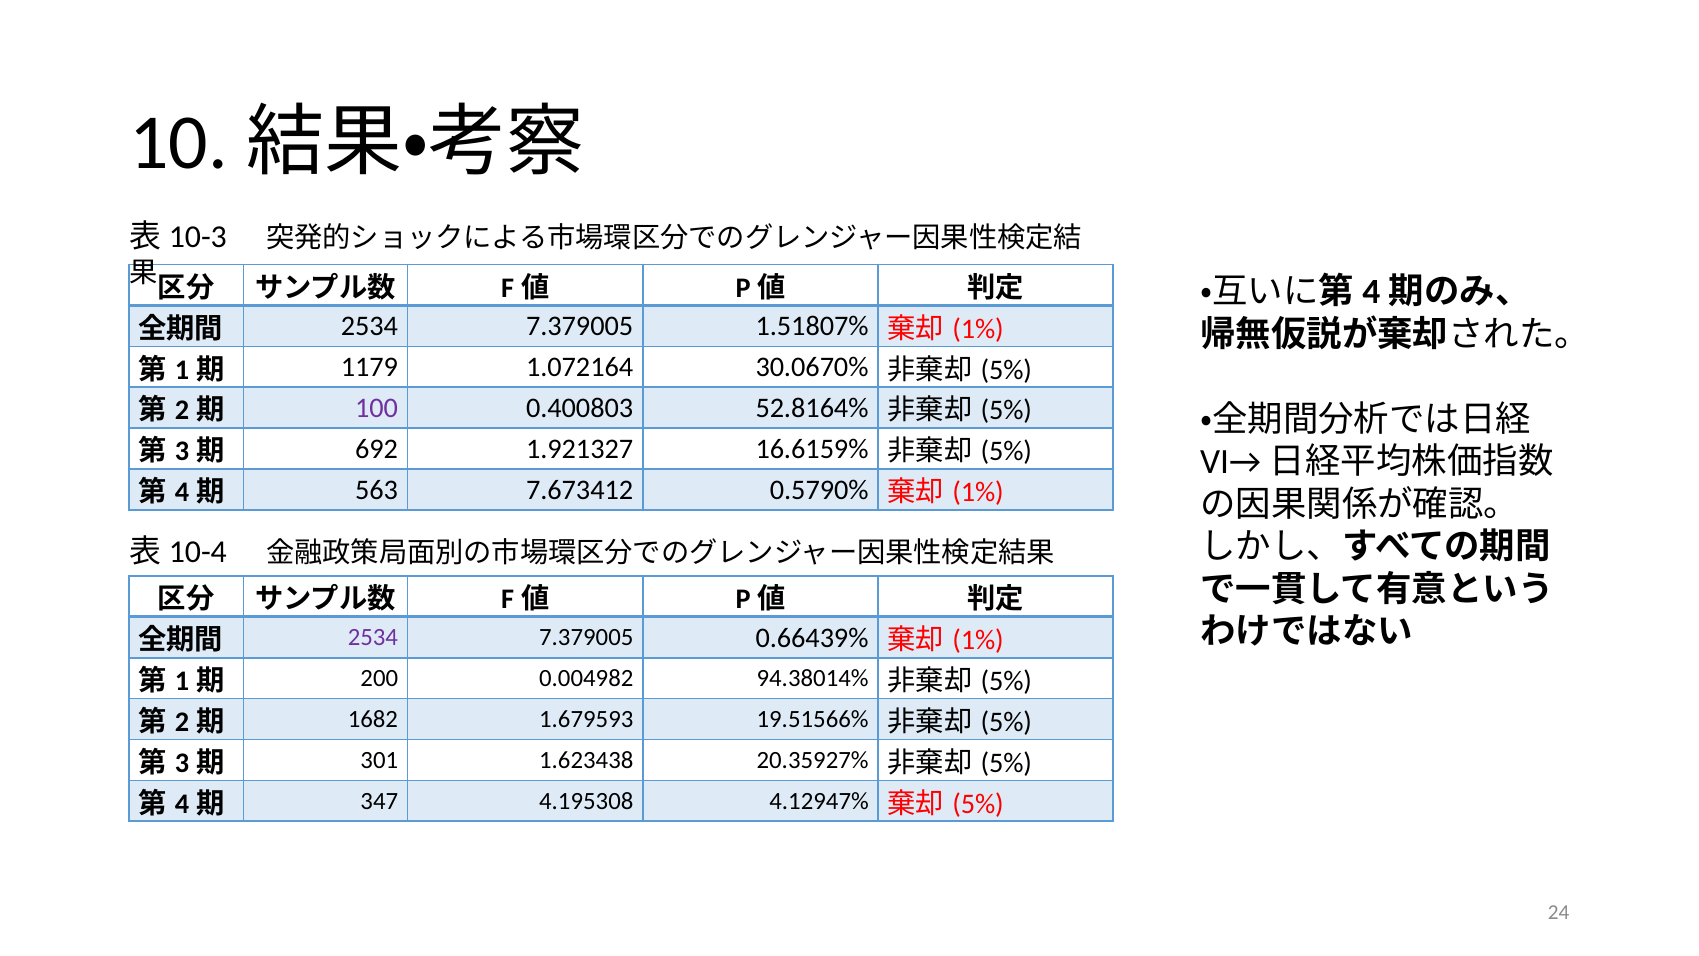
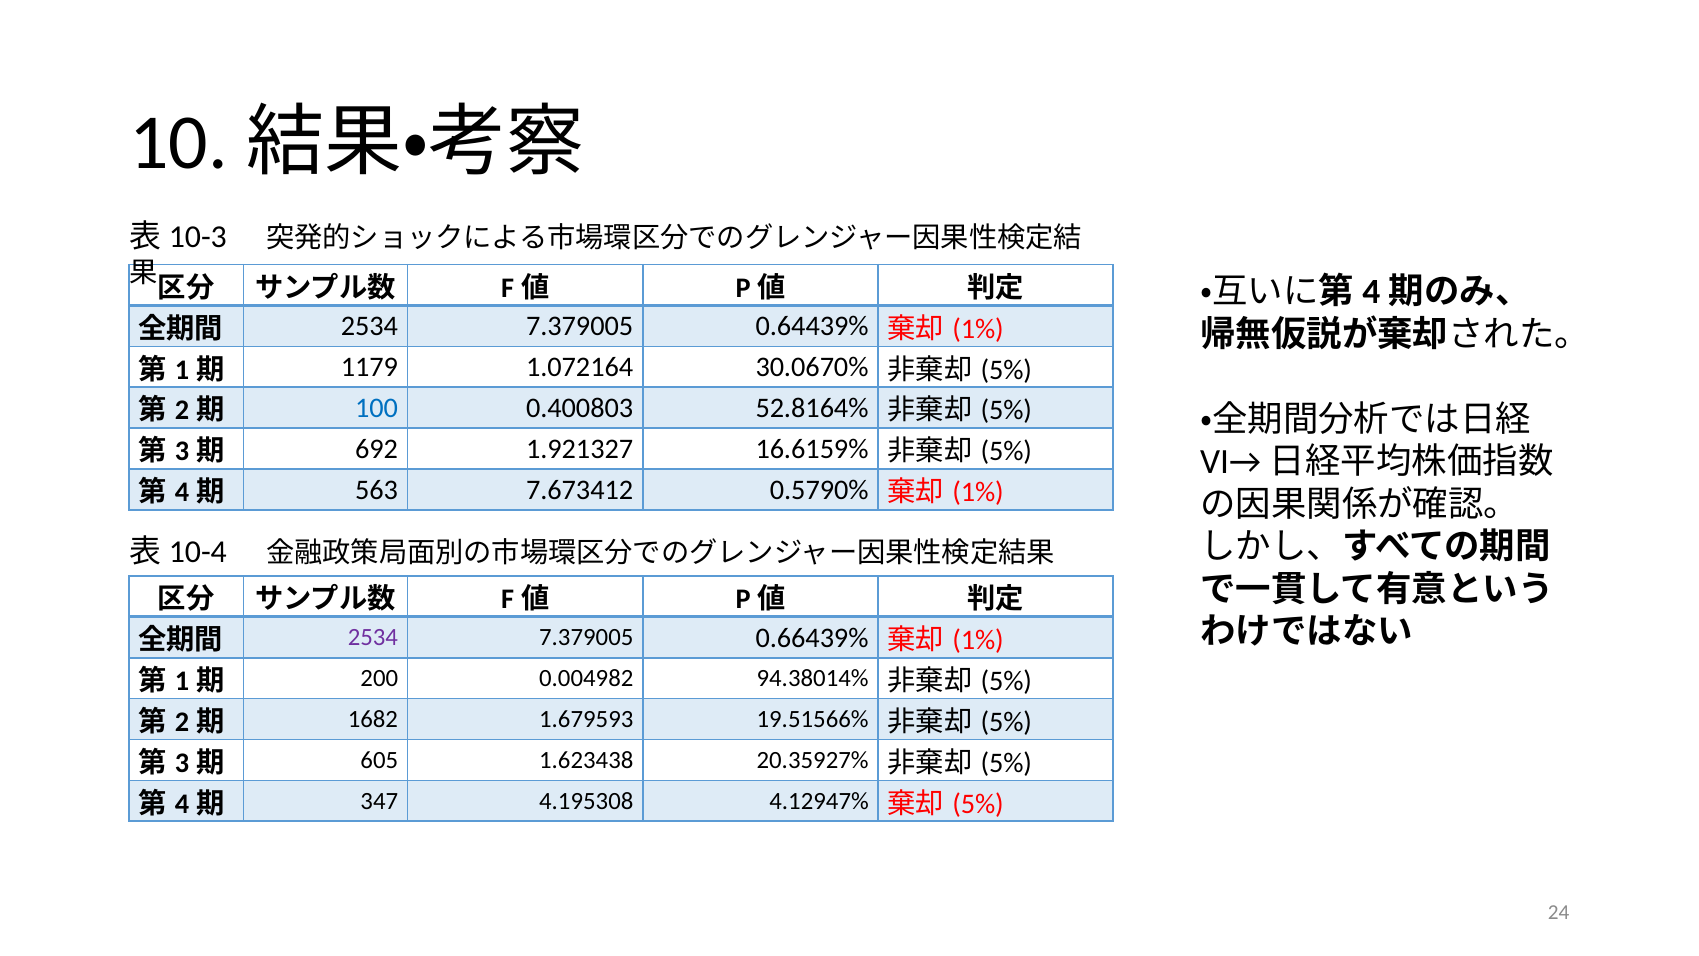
1.51807%: 1.51807% -> 0.64439% (812, 326)
100 colour: purple -> blue (377, 408)
301: 301 -> 605 (379, 760)
